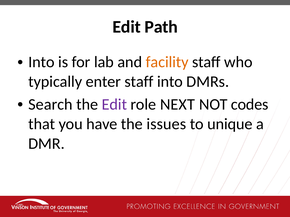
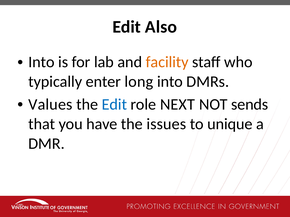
Path: Path -> Also (161, 27)
enter staff: staff -> long (139, 82)
Search: Search -> Values (50, 105)
Edit colour: purple -> blue (114, 105)
codes: codes -> sends (250, 105)
